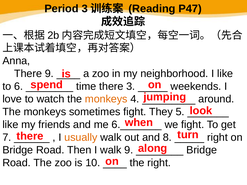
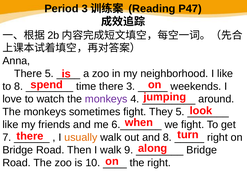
There 9: 9 -> 5 (49, 74)
to 6: 6 -> 8 (19, 86)
monkeys colour: orange -> purple (106, 99)
